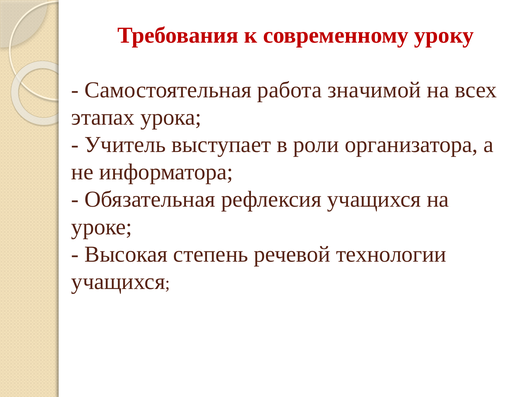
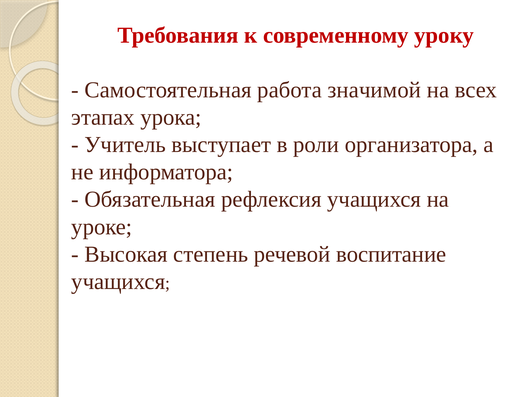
технологии: технологии -> воспитание (391, 254)
